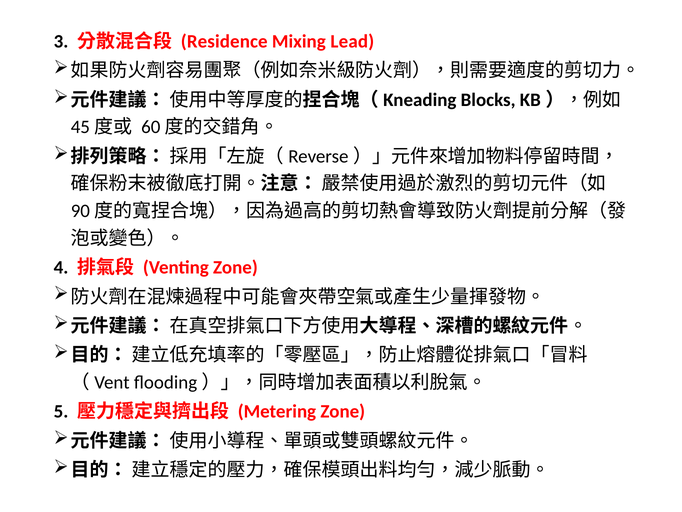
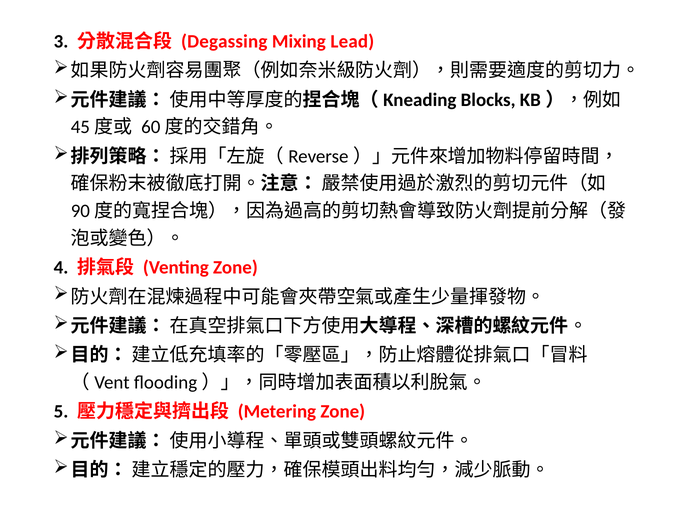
Residence: Residence -> Degassing (224, 41)
